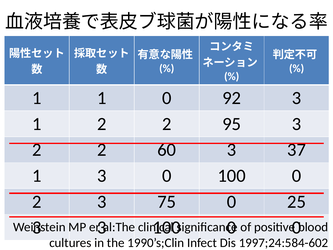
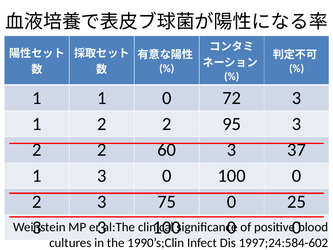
92: 92 -> 72 (232, 98)
